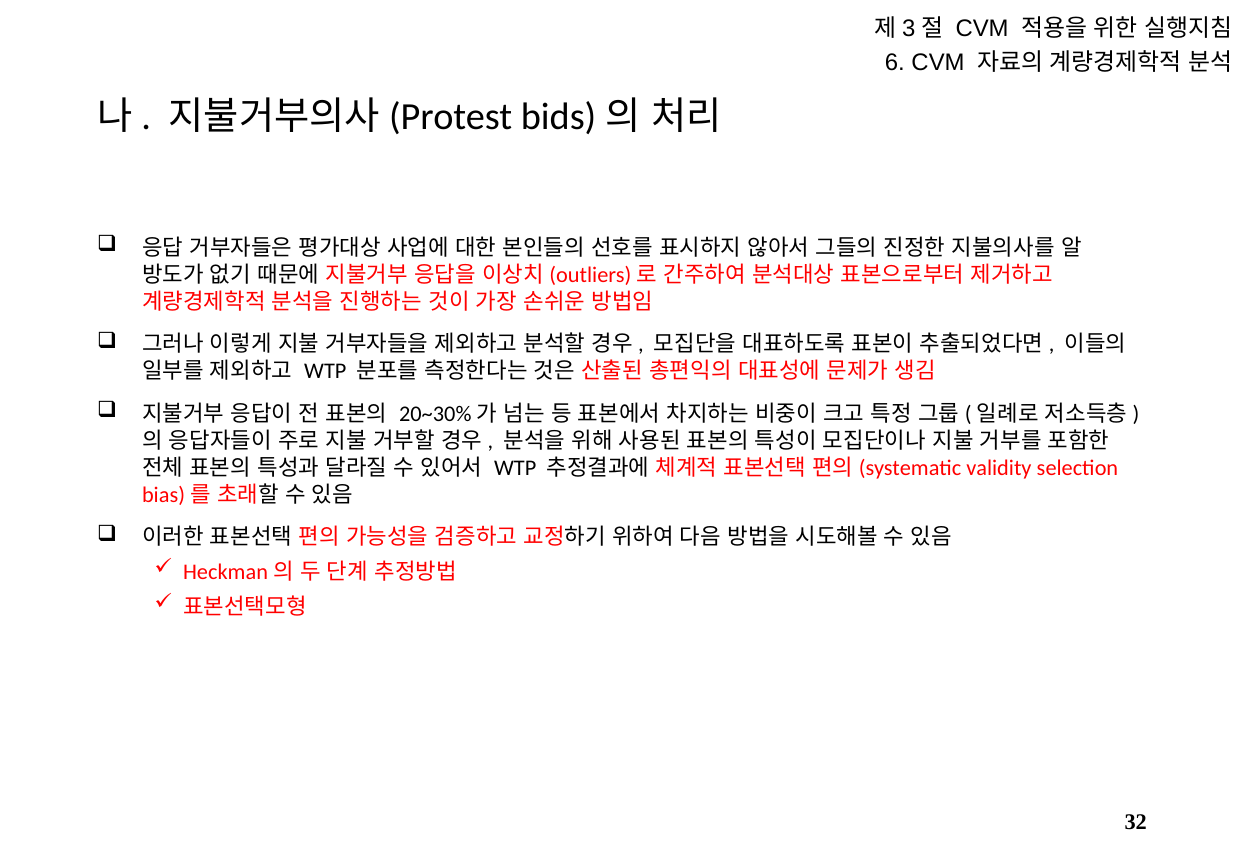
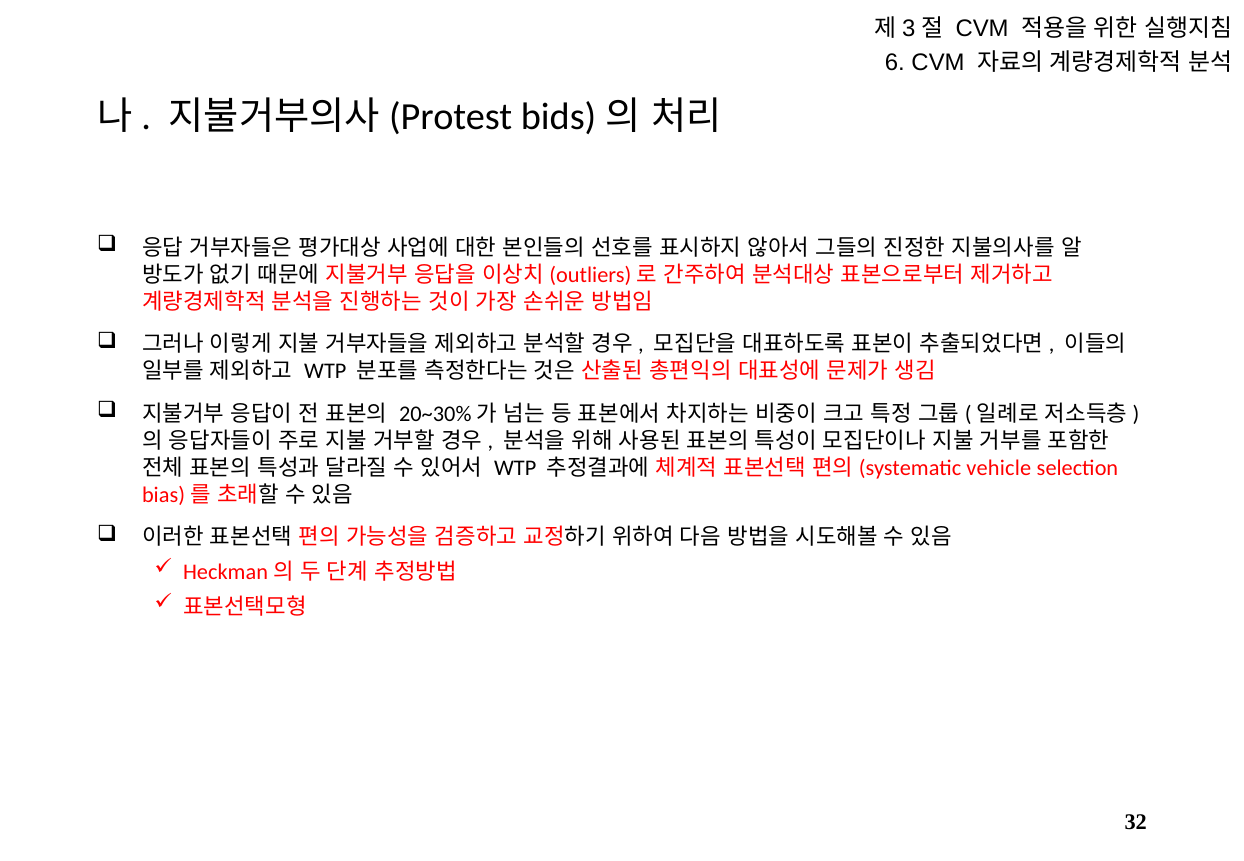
validity: validity -> vehicle (999, 468)
